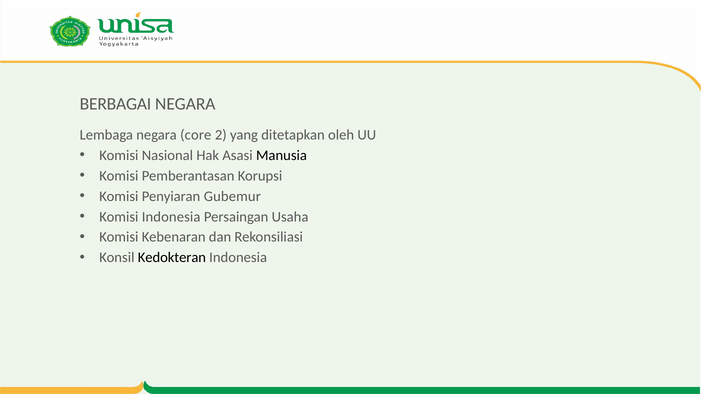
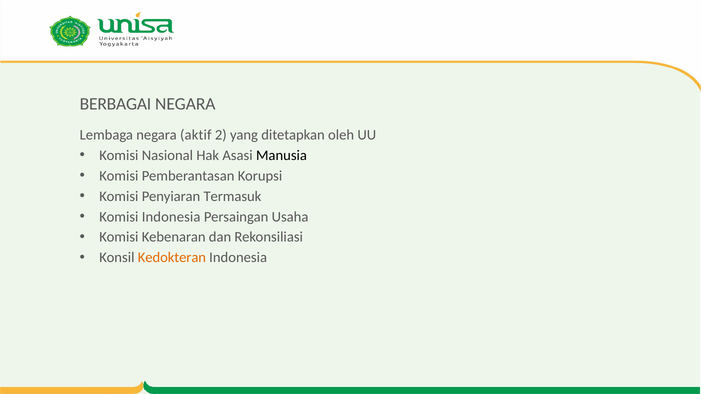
core: core -> aktif (196, 135)
Gubemur: Gubemur -> Termasuk (232, 196)
Kedokteran colour: black -> orange (172, 258)
